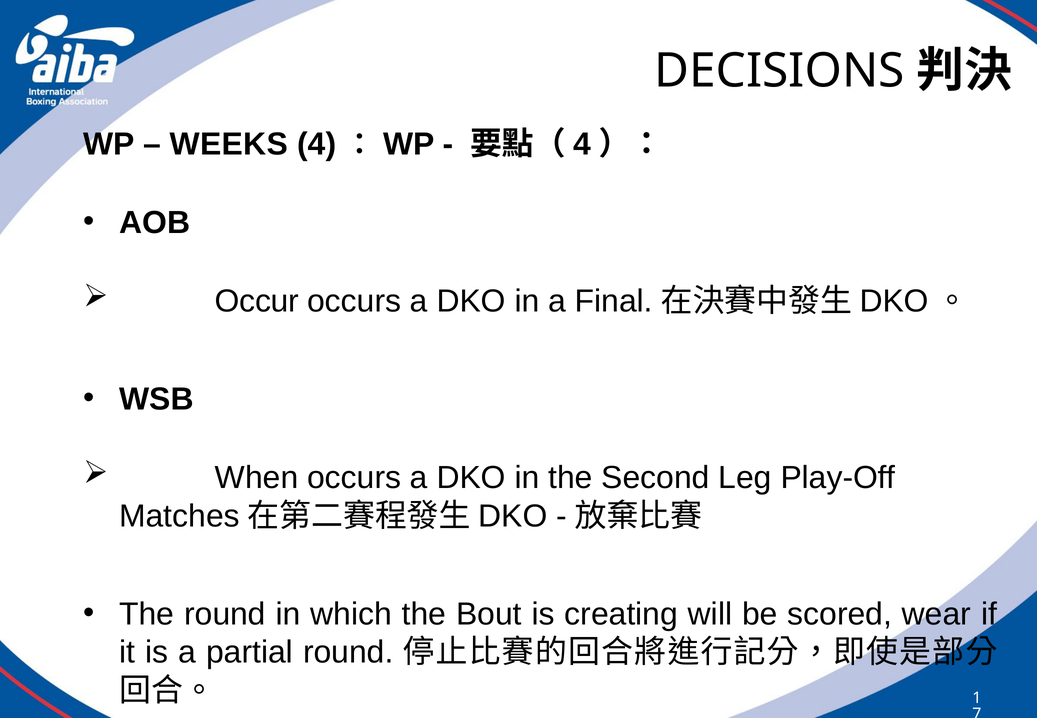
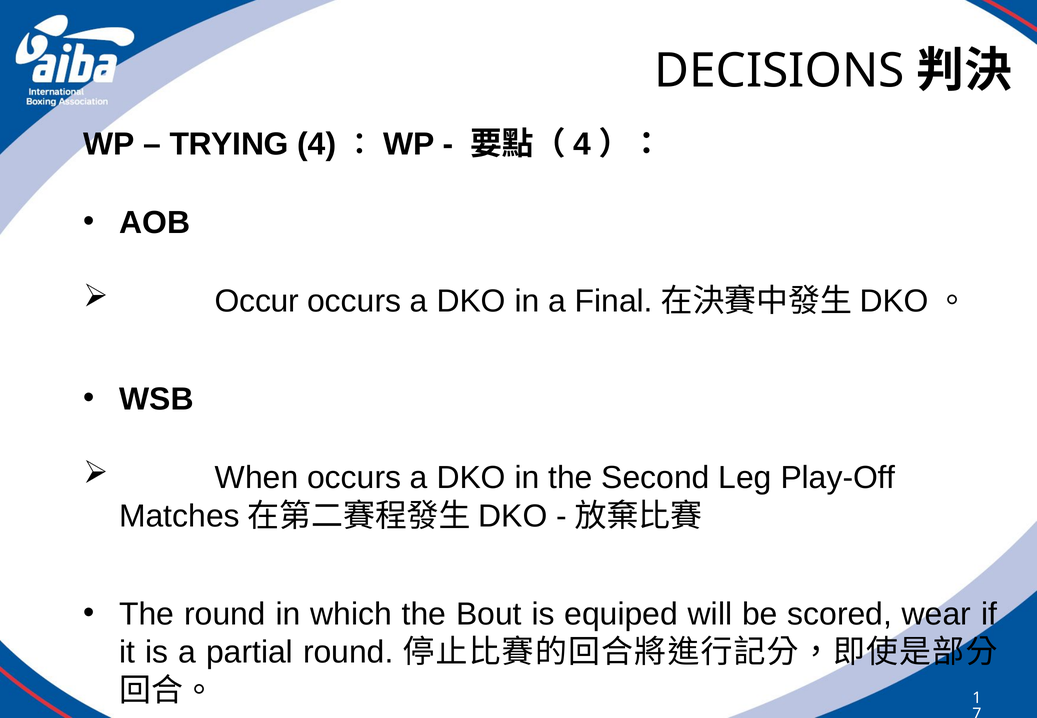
WEEKS: WEEKS -> TRYING (229, 144)
creating: creating -> equiped (621, 614)
